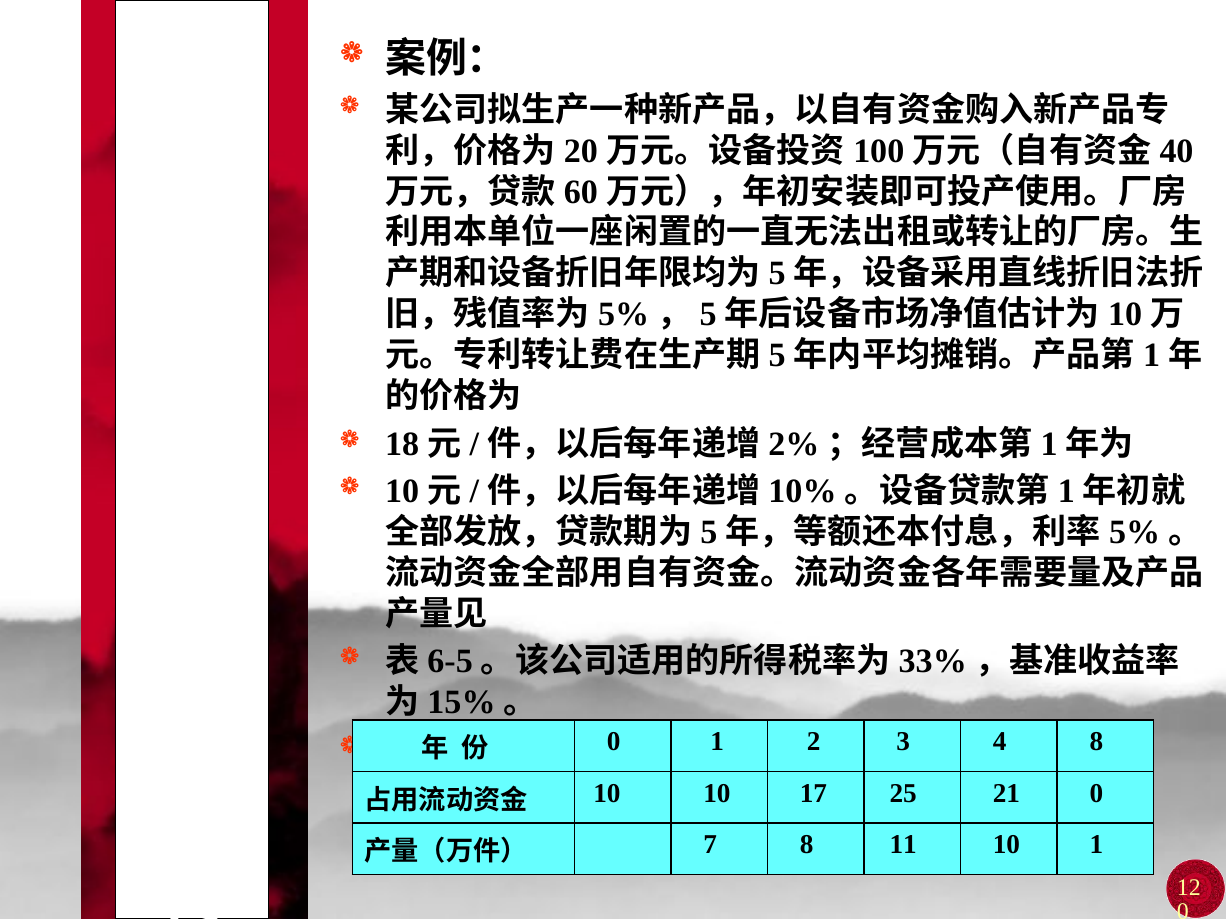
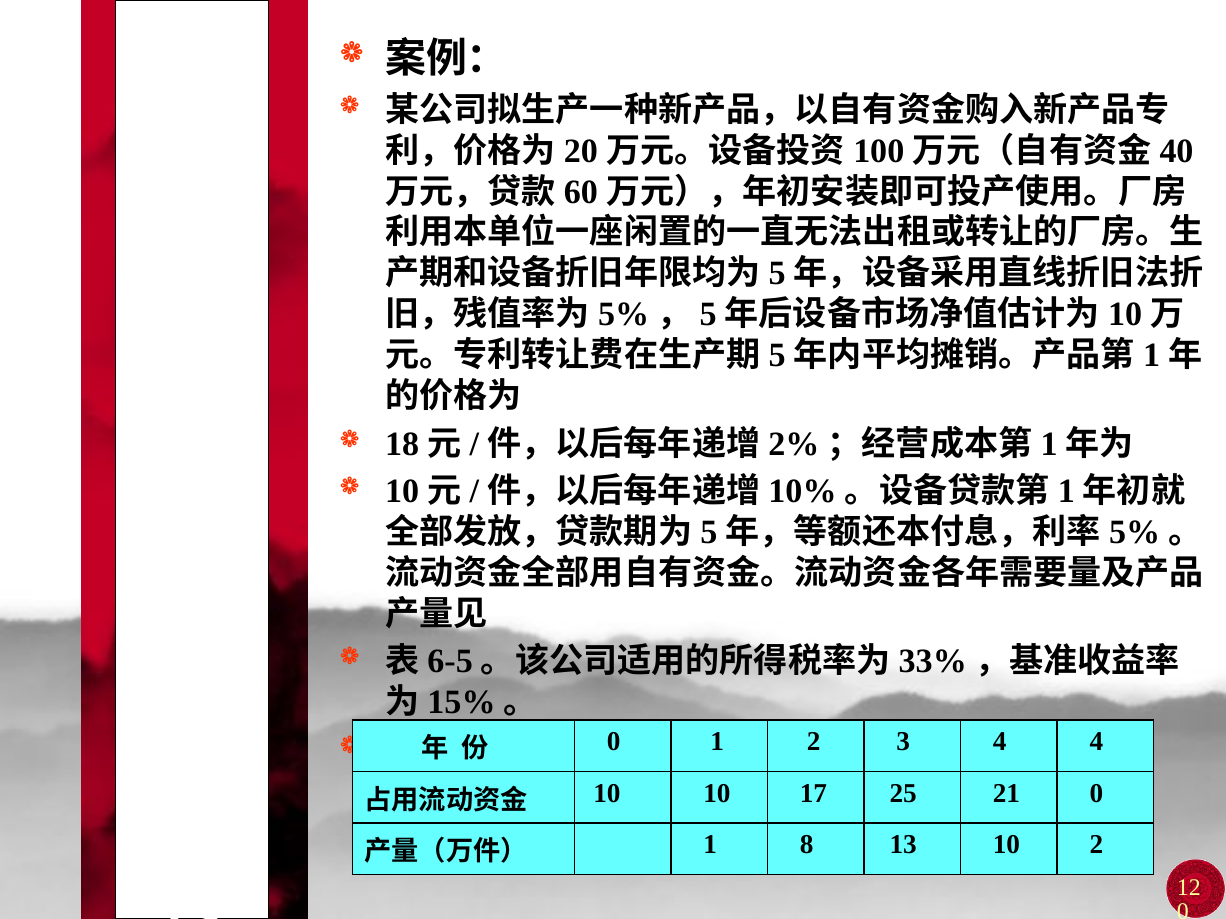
8: 8 -> 4 (1096, 742)
7: 7 -> 1 (710, 845)
11: 11 -> 13 (903, 845)
10 1: 1 -> 2 (1096, 845)
